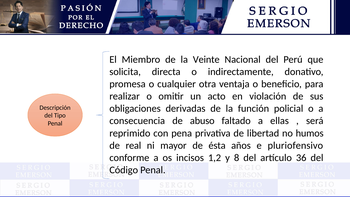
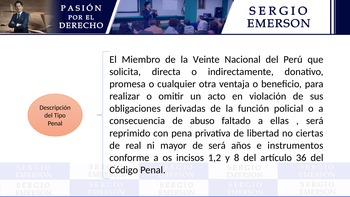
humos: humos -> ciertas (310, 133)
de ésta: ésta -> será (217, 145)
pluriofensivo: pluriofensivo -> instrumentos (295, 145)
